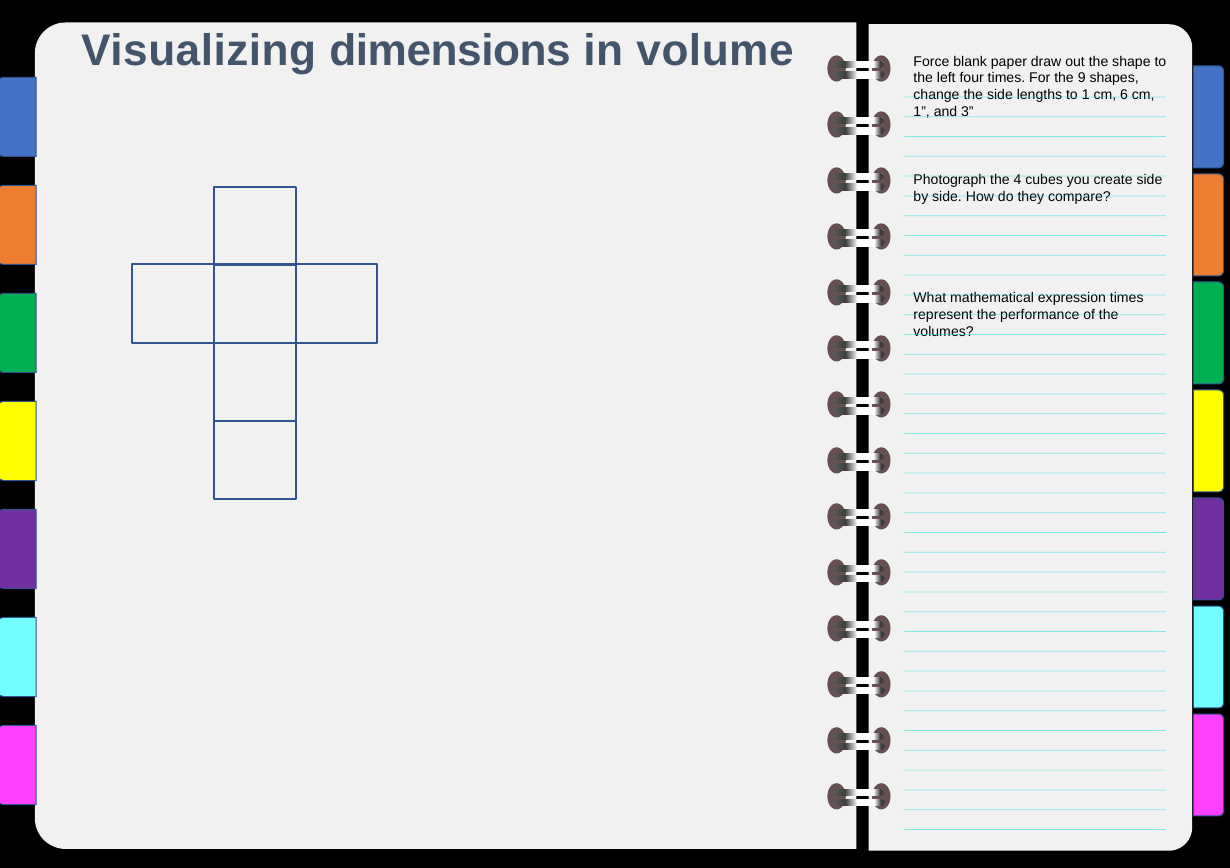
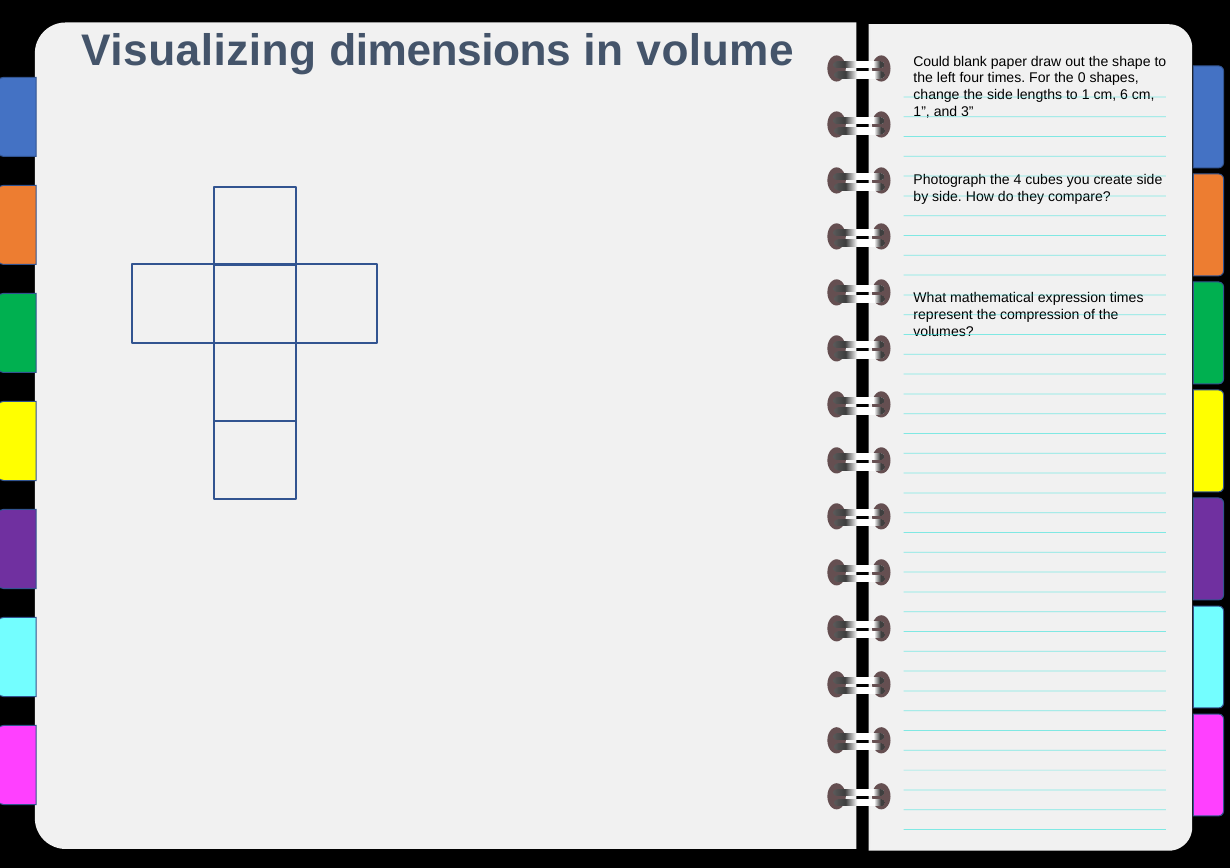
Force: Force -> Could (932, 61)
9: 9 -> 0 (1082, 78)
performance: performance -> compression (1040, 315)
